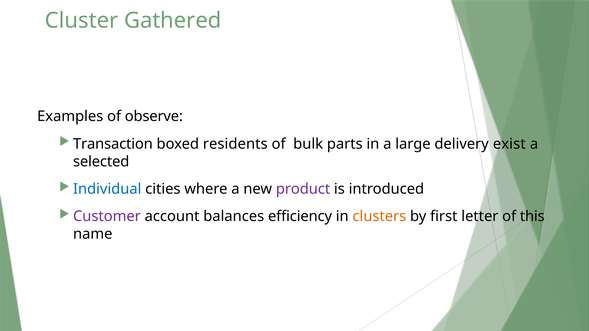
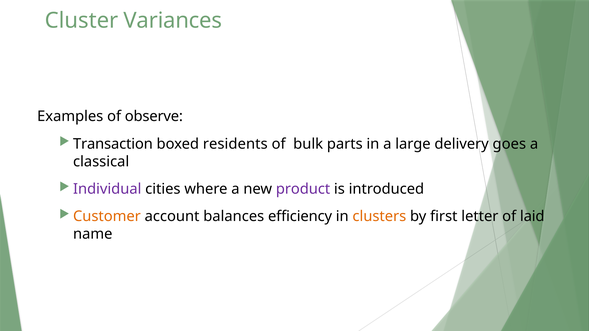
Gathered: Gathered -> Variances (173, 21)
exist: exist -> goes (509, 144)
selected: selected -> classical (101, 162)
Individual colour: blue -> purple (107, 189)
Customer colour: purple -> orange (107, 217)
this: this -> laid (532, 217)
